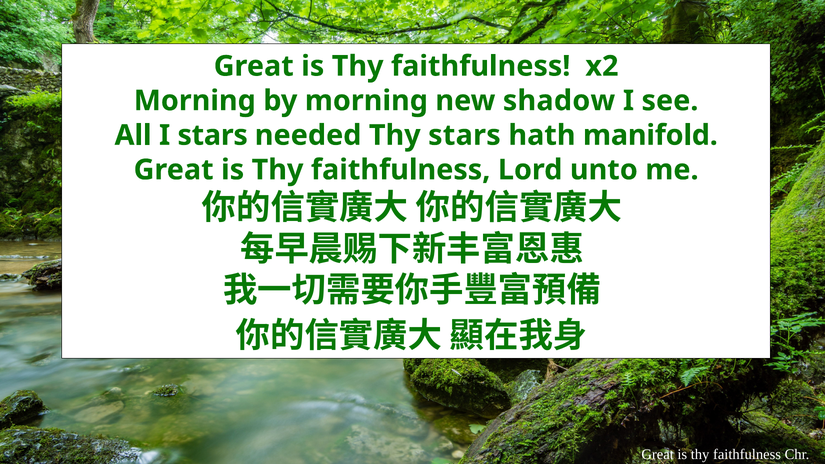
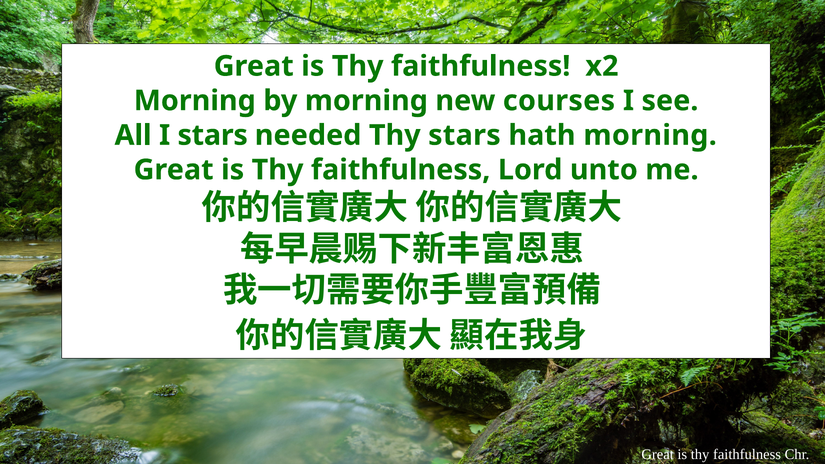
shadow: shadow -> courses (559, 101)
hath manifold: manifold -> morning (650, 135)
